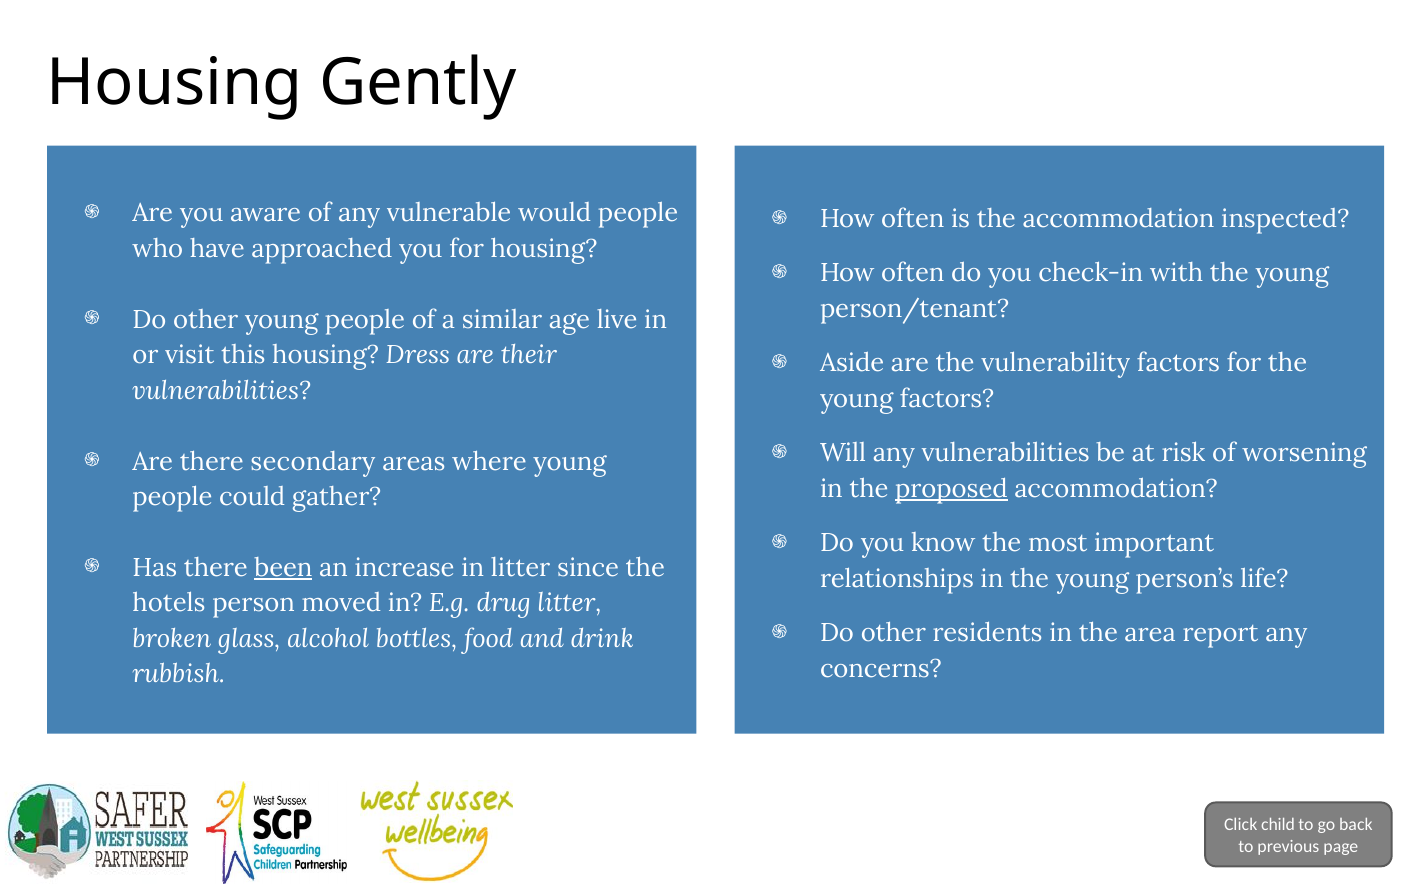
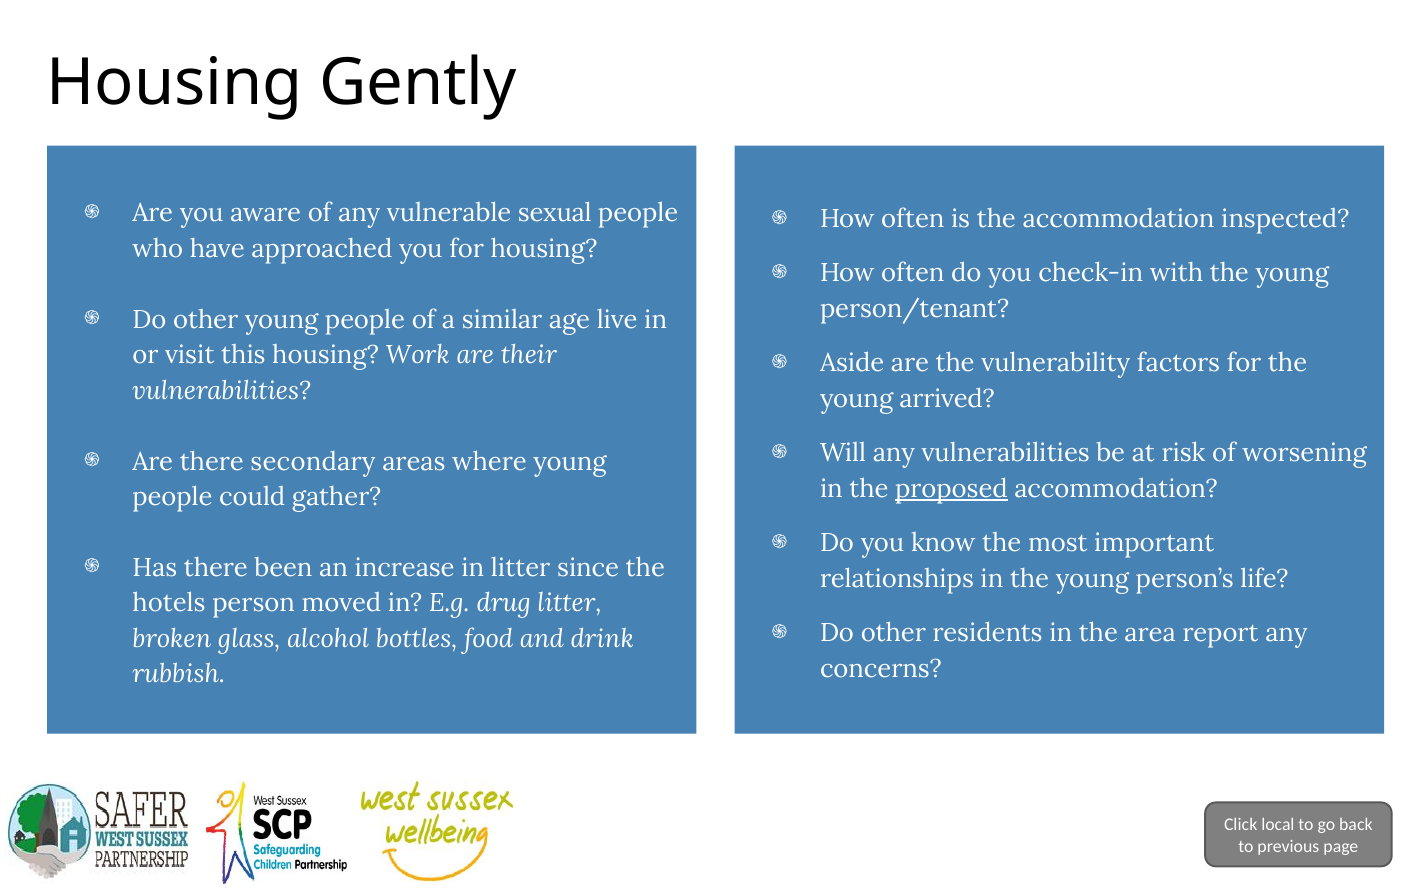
would: would -> sexual (555, 213)
Dress: Dress -> Work (418, 355)
young factors: factors -> arrived (947, 399)
been underline: present -> none (284, 568)
child: child -> local (1278, 825)
